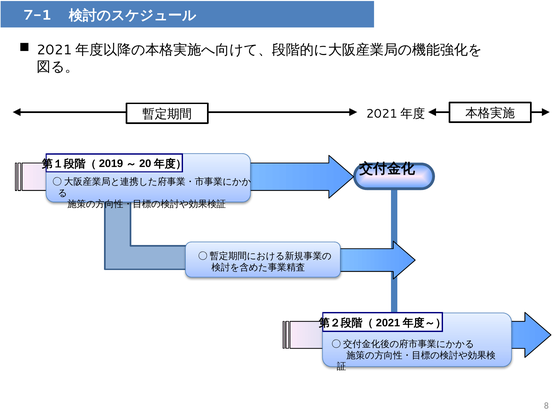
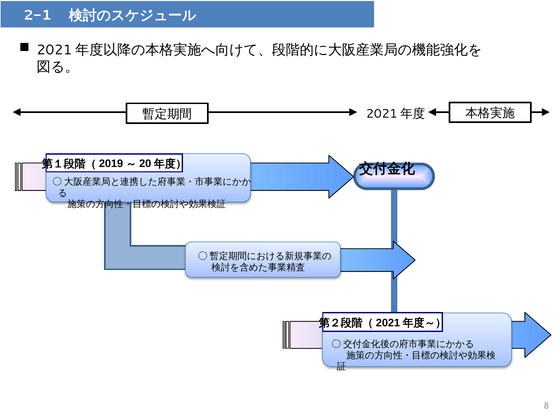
7-1: 7-1 -> 2-1 (37, 15)
